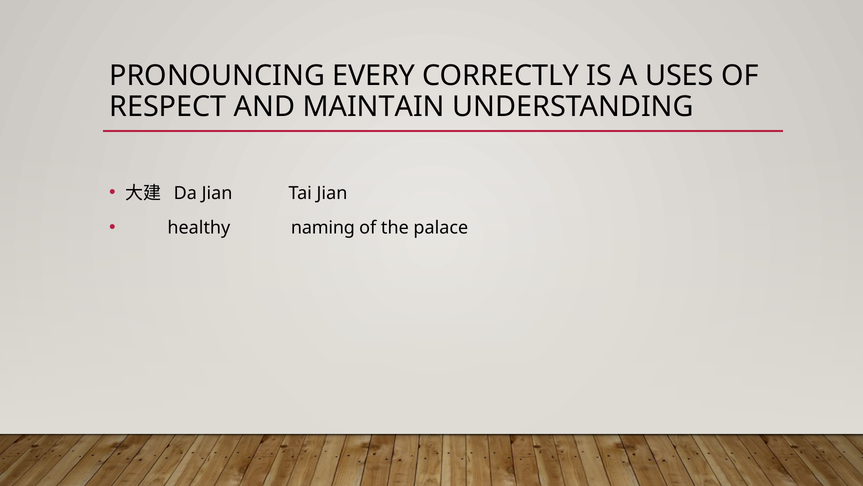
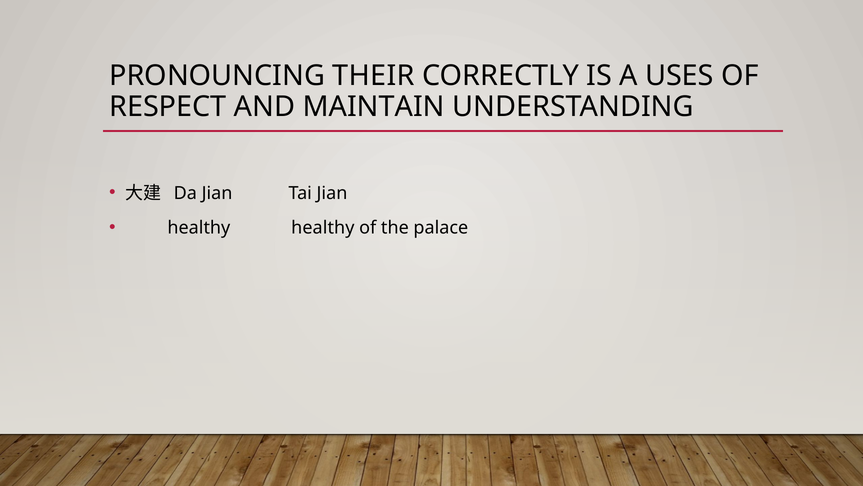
EVERY: EVERY -> THEIR (374, 76)
healthy naming: naming -> healthy (323, 228)
